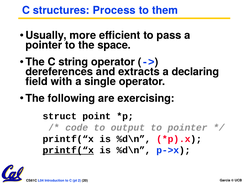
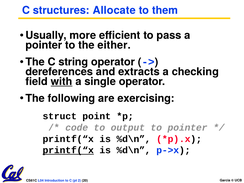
Process: Process -> Allocate (114, 10)
space: space -> either (114, 45)
declaring: declaring -> checking (195, 72)
with underline: none -> present (62, 82)
